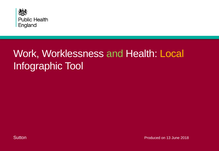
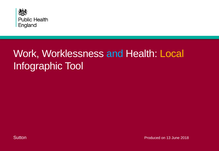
and colour: light green -> light blue (115, 54)
